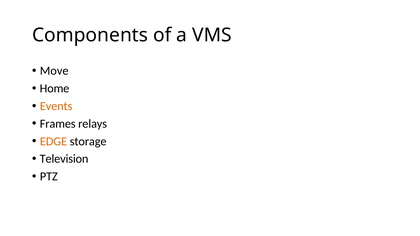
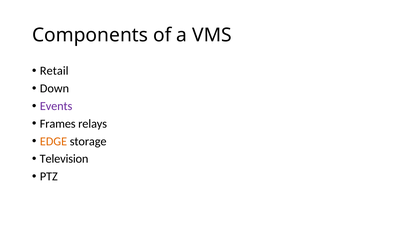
Move: Move -> Retail (54, 71)
Home: Home -> Down (54, 89)
Events colour: orange -> purple (56, 106)
